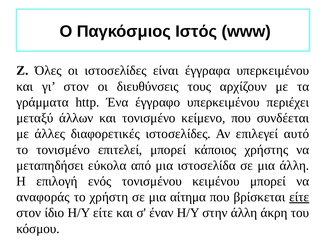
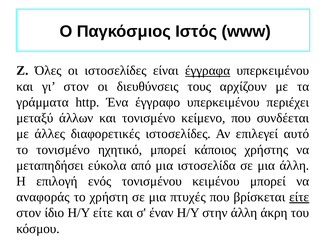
έγγραφα underline: none -> present (208, 70)
επιτελεί: επιτελεί -> ηχητικό (120, 149)
αίτημα: αίτημα -> πτυχές (188, 197)
